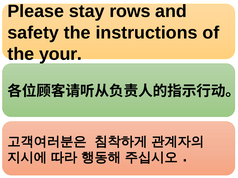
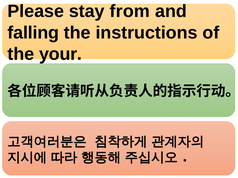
rows: rows -> from (130, 11)
safety: safety -> falling (33, 33)
